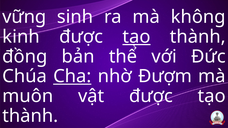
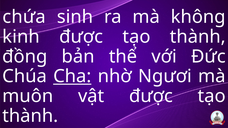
vững: vững -> chứa (24, 17)
tạo underline: present -> none (136, 37)
Đượm: Đượm -> Ngươi (165, 76)
